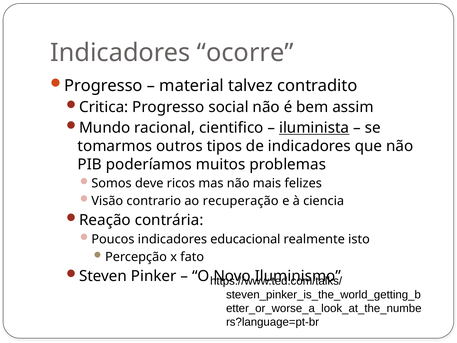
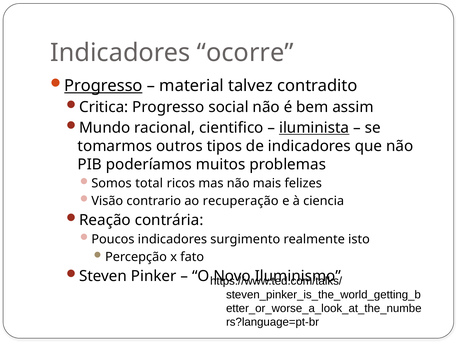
Progresso underline: none -> present (103, 86)
deve: deve -> total (149, 183)
educacional: educacional -> surgimento (245, 239)
